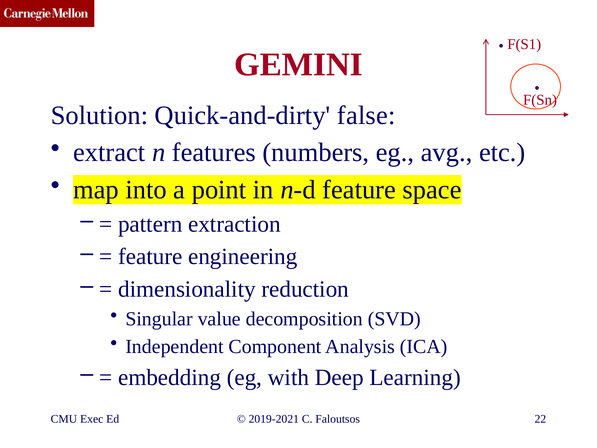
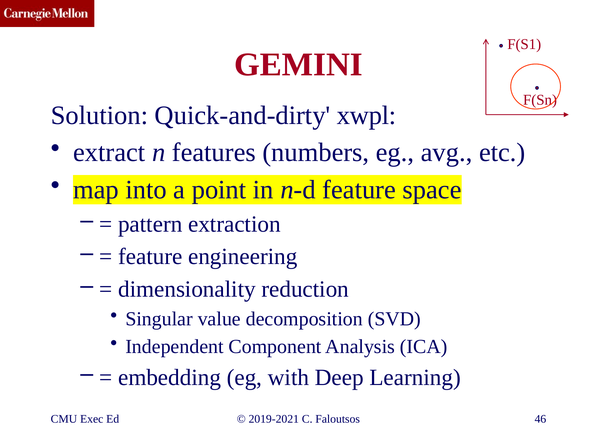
false: false -> xwpl (367, 115)
22: 22 -> 46 (540, 419)
